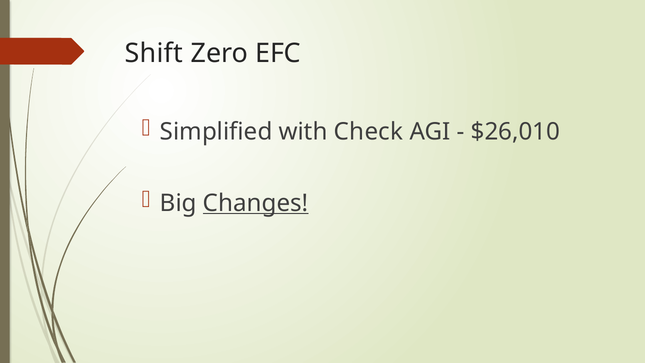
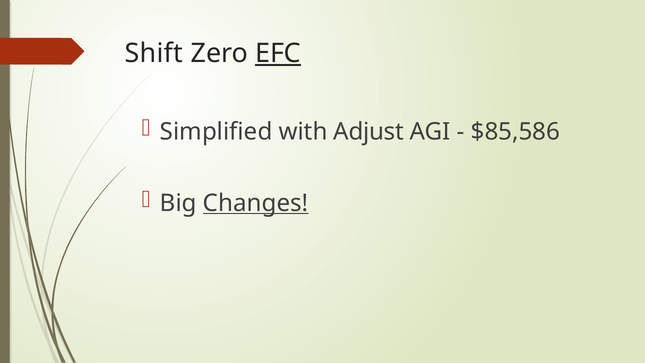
EFC underline: none -> present (278, 53)
Check: Check -> Adjust (369, 132)
$26,010: $26,010 -> $85,586 (515, 132)
